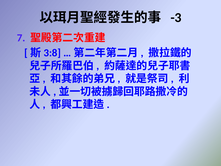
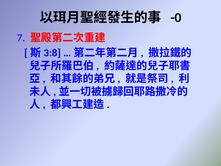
-3: -3 -> -0 (176, 18)
